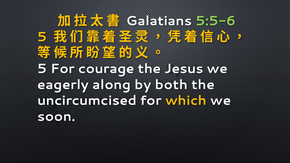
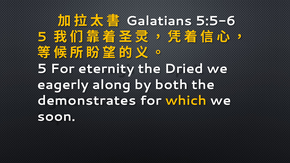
5:5-6 colour: light green -> white (216, 21)
courage: courage -> eternity (106, 69)
Jesus: Jesus -> Dried (184, 69)
uncircumcised: uncircumcised -> demonstrates (87, 101)
